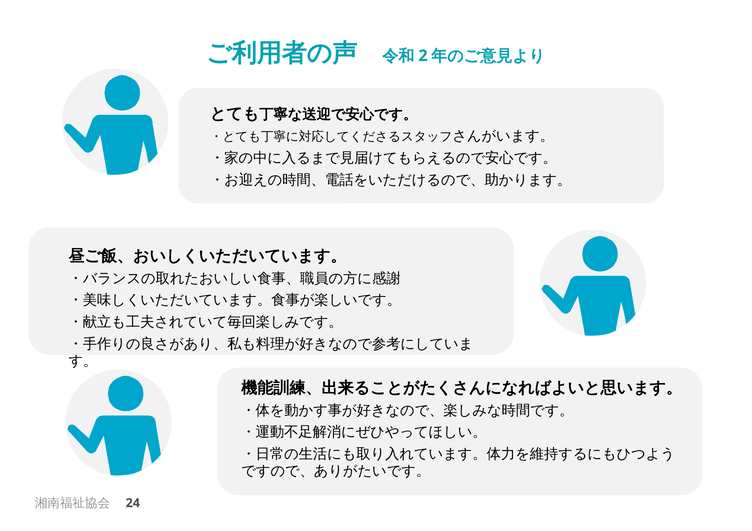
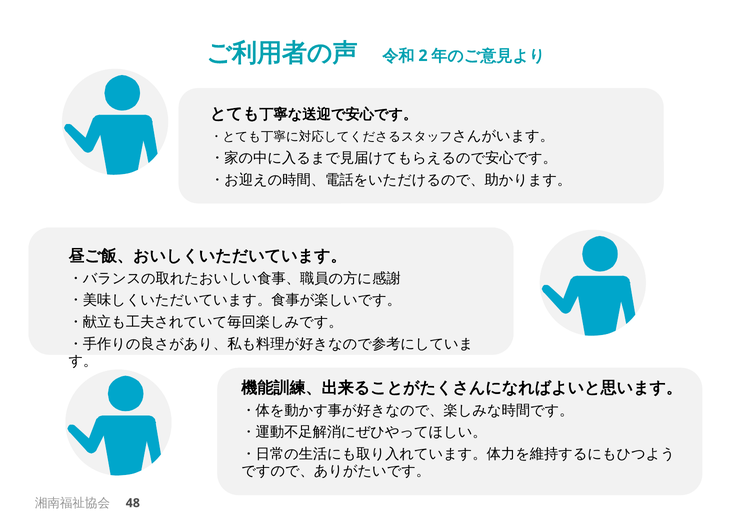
24: 24 -> 48 (133, 504)
